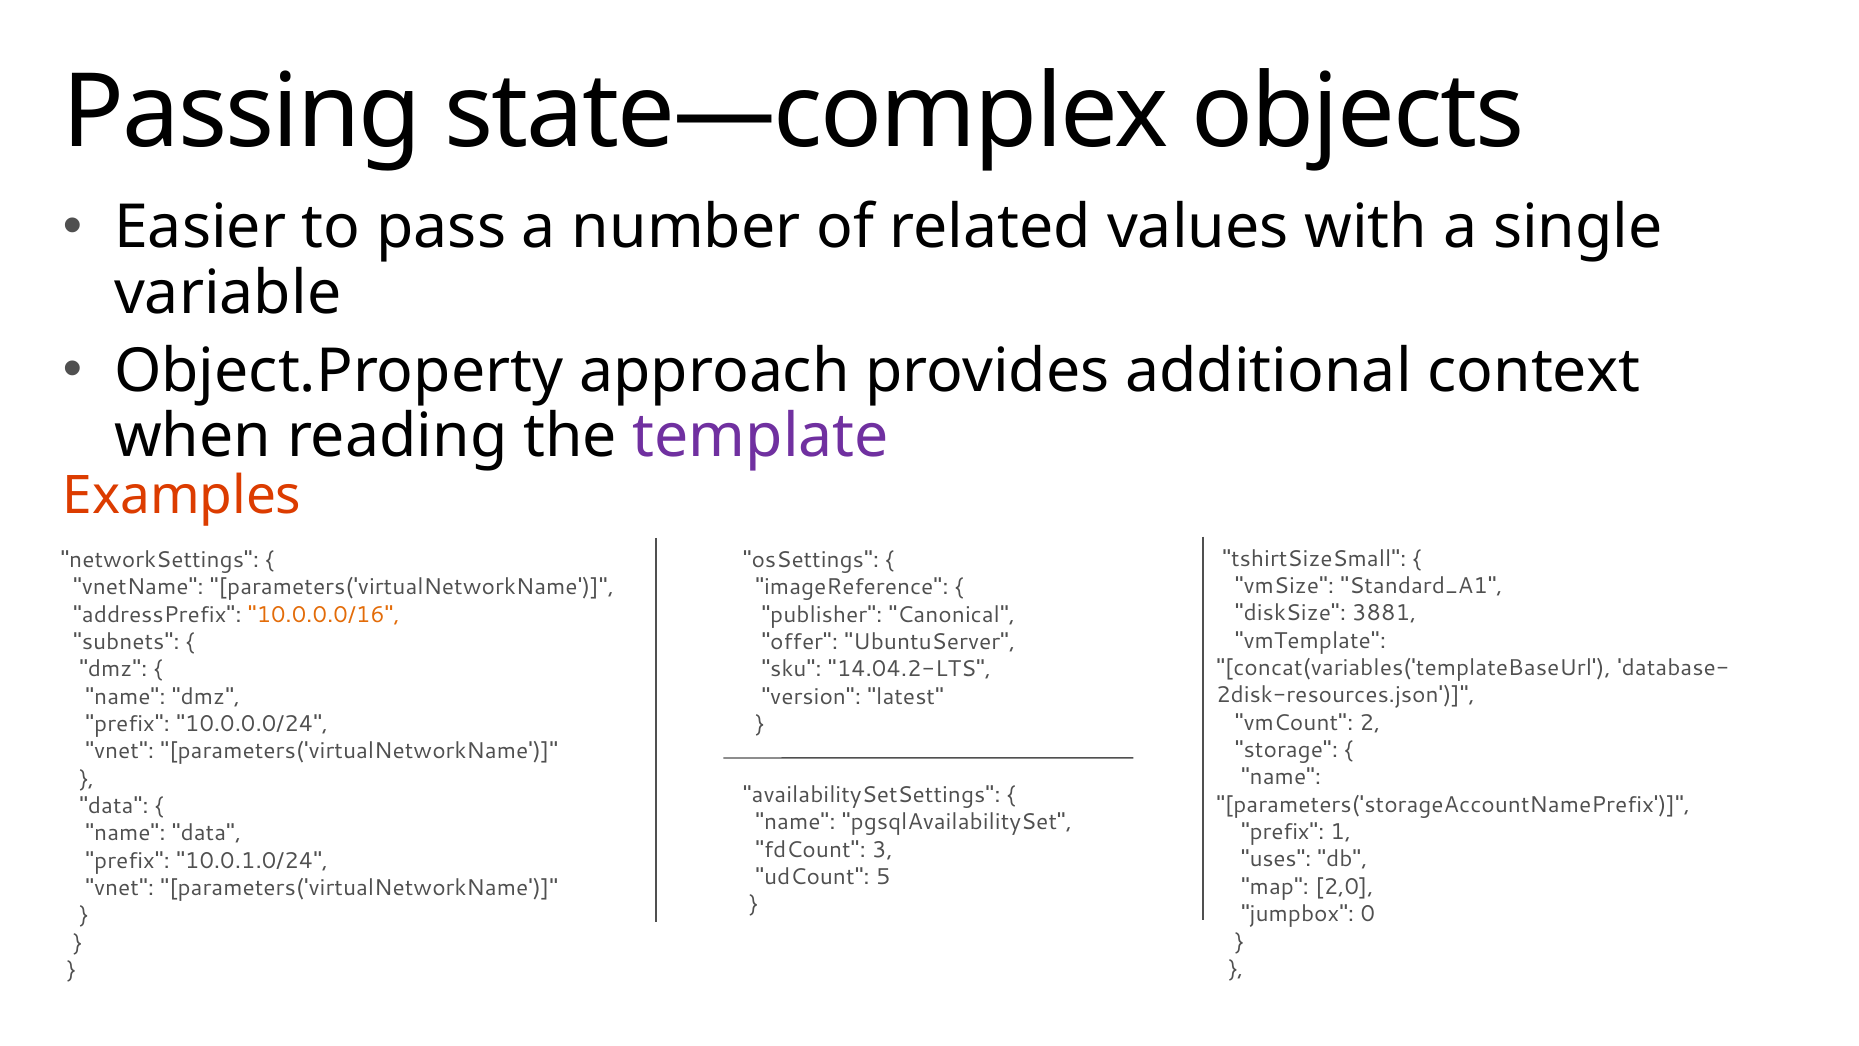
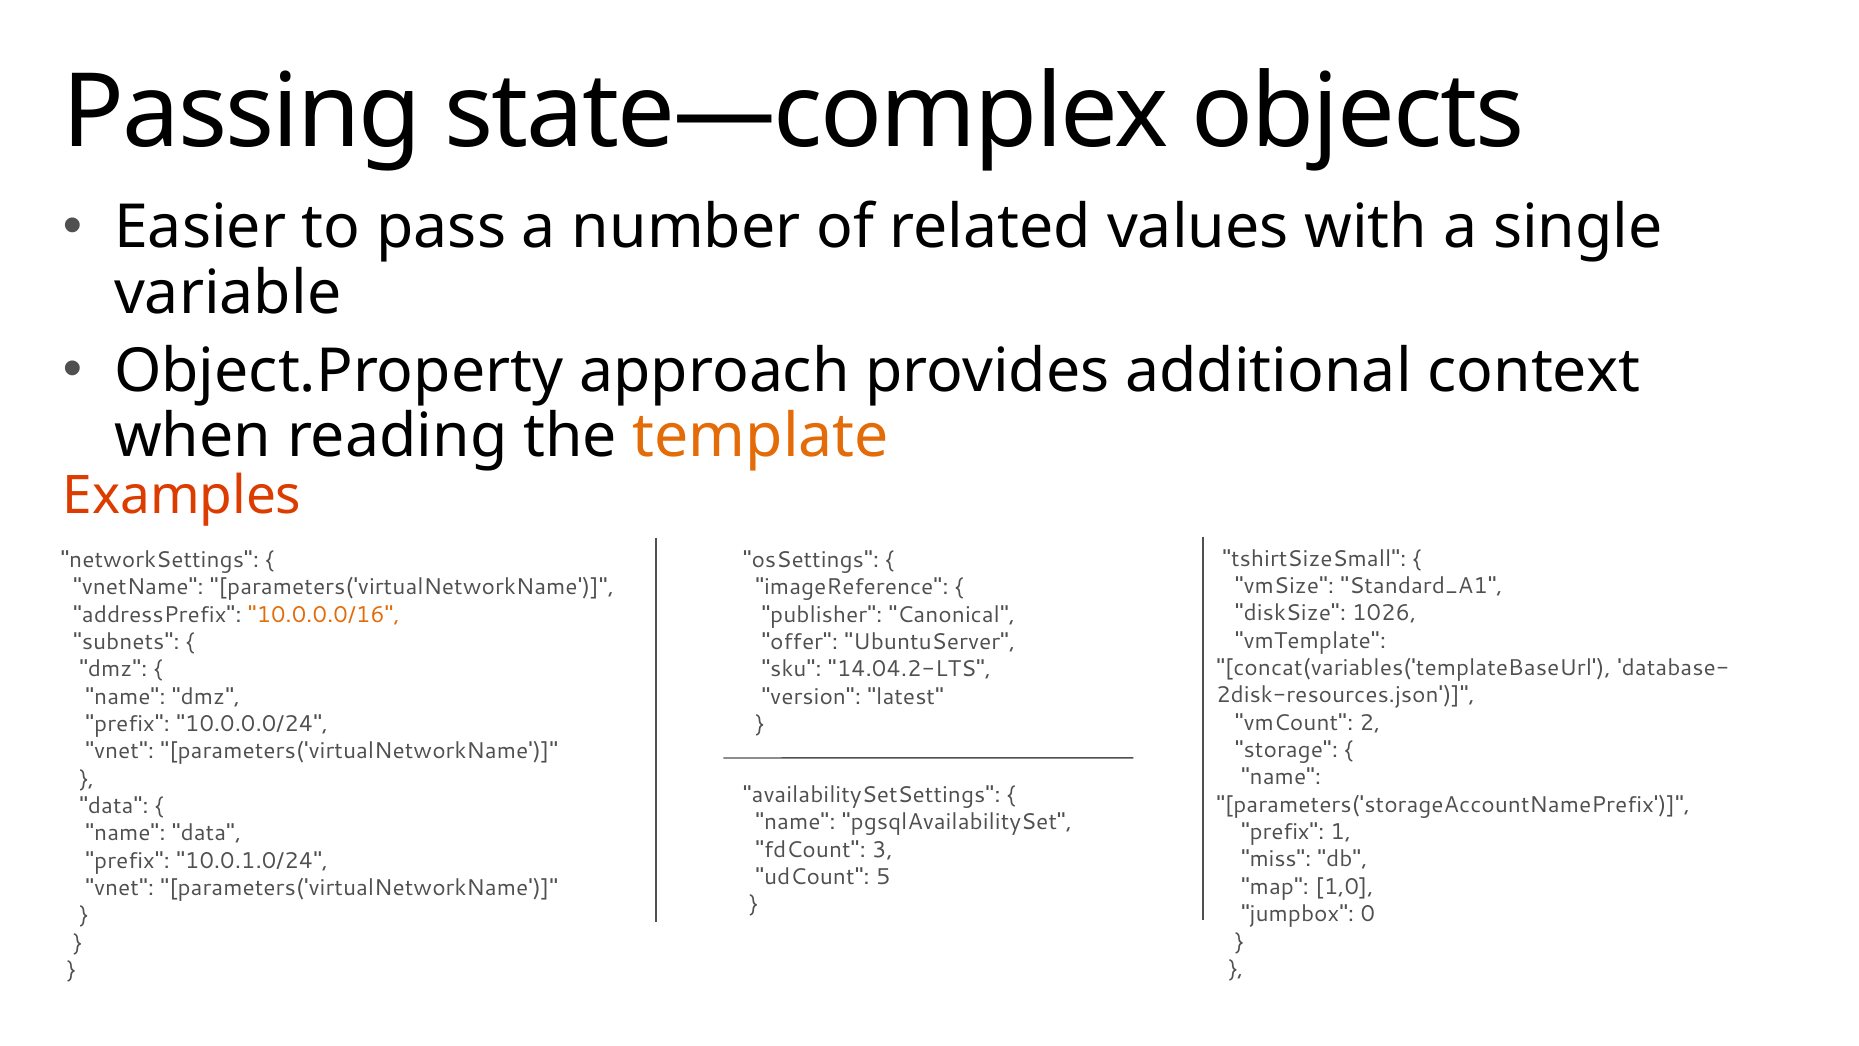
template colour: purple -> orange (761, 437)
3881: 3881 -> 1026 (1384, 613)
uses: uses -> miss (1276, 859)
2,0: 2,0 -> 1,0 (1345, 886)
